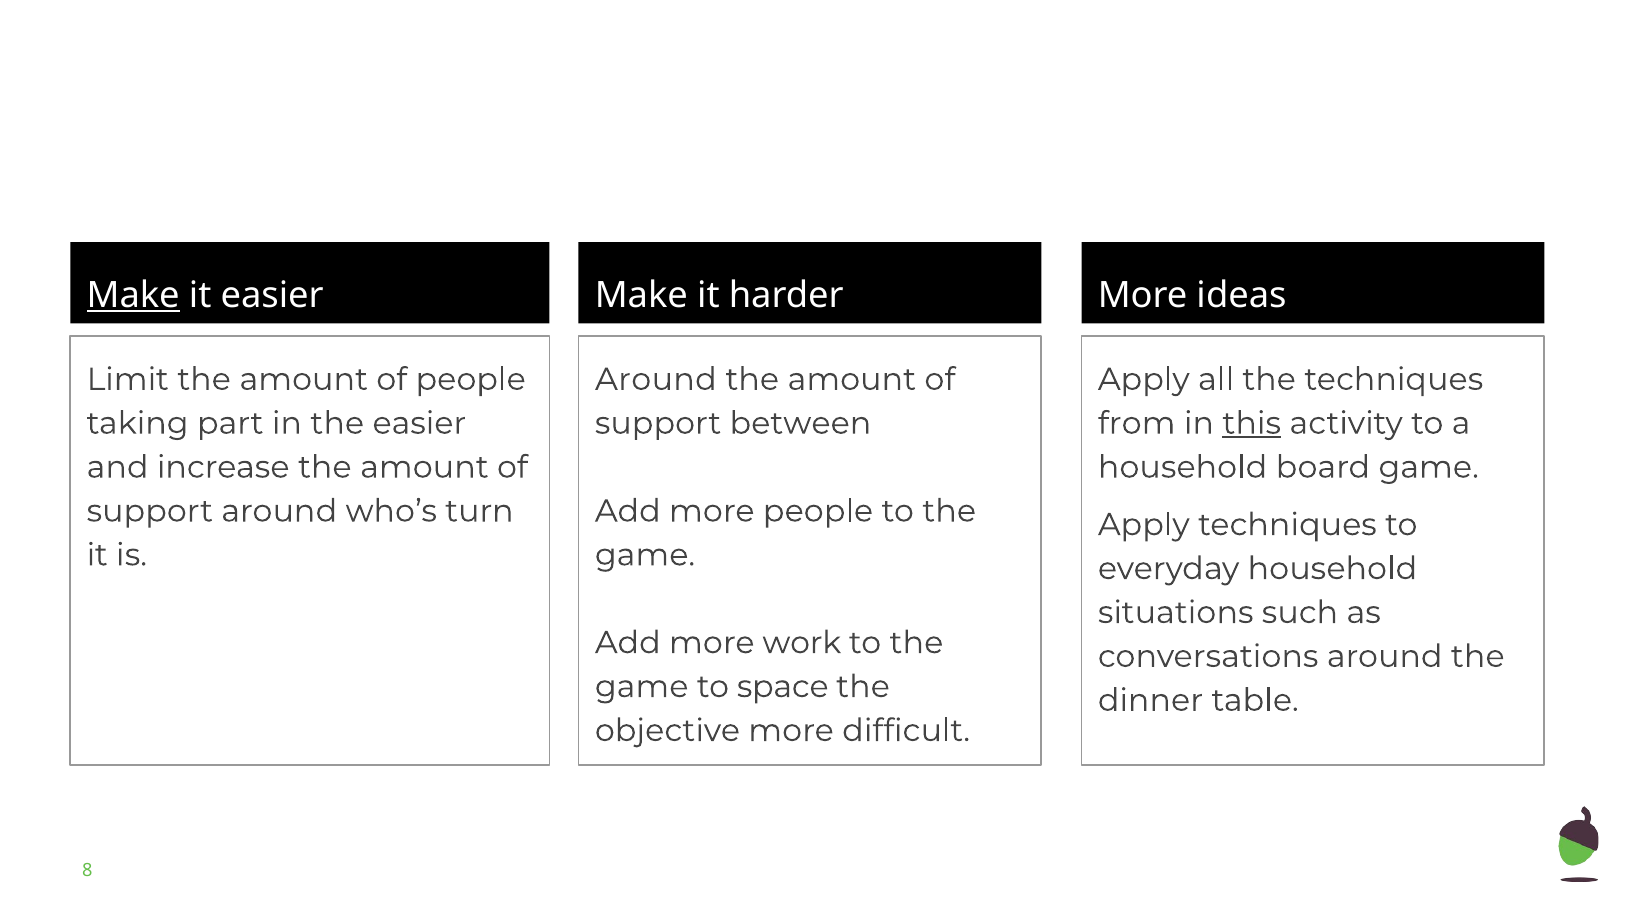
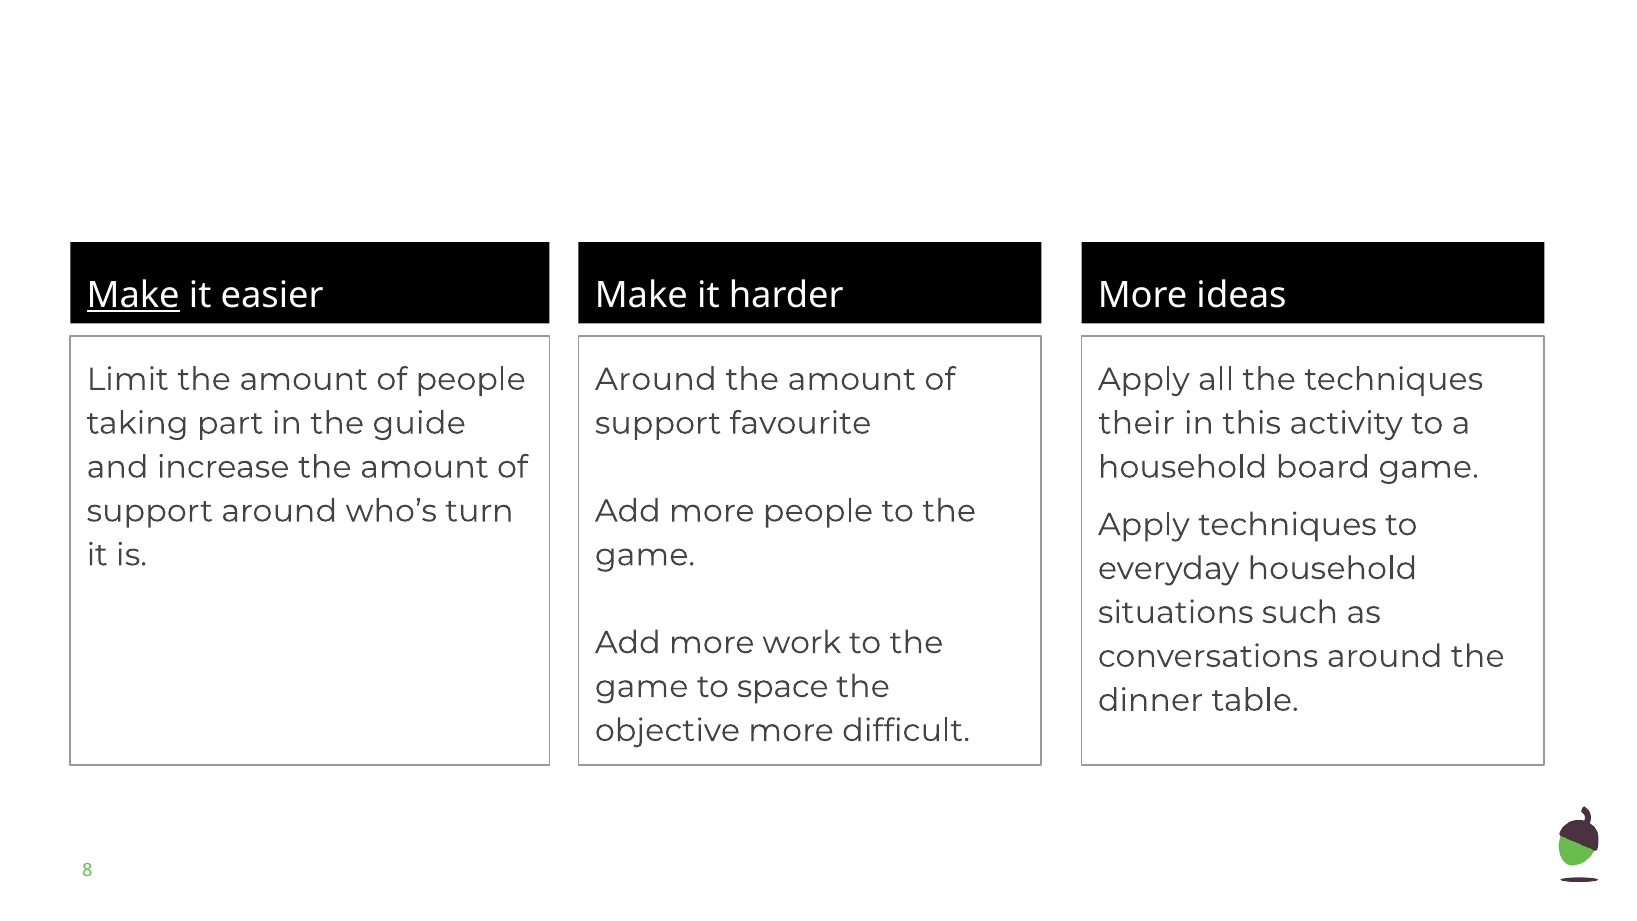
the easier: easier -> guide (419, 423)
between: between -> favourite (800, 423)
from: from -> their (1137, 423)
this underline: present -> none (1252, 423)
